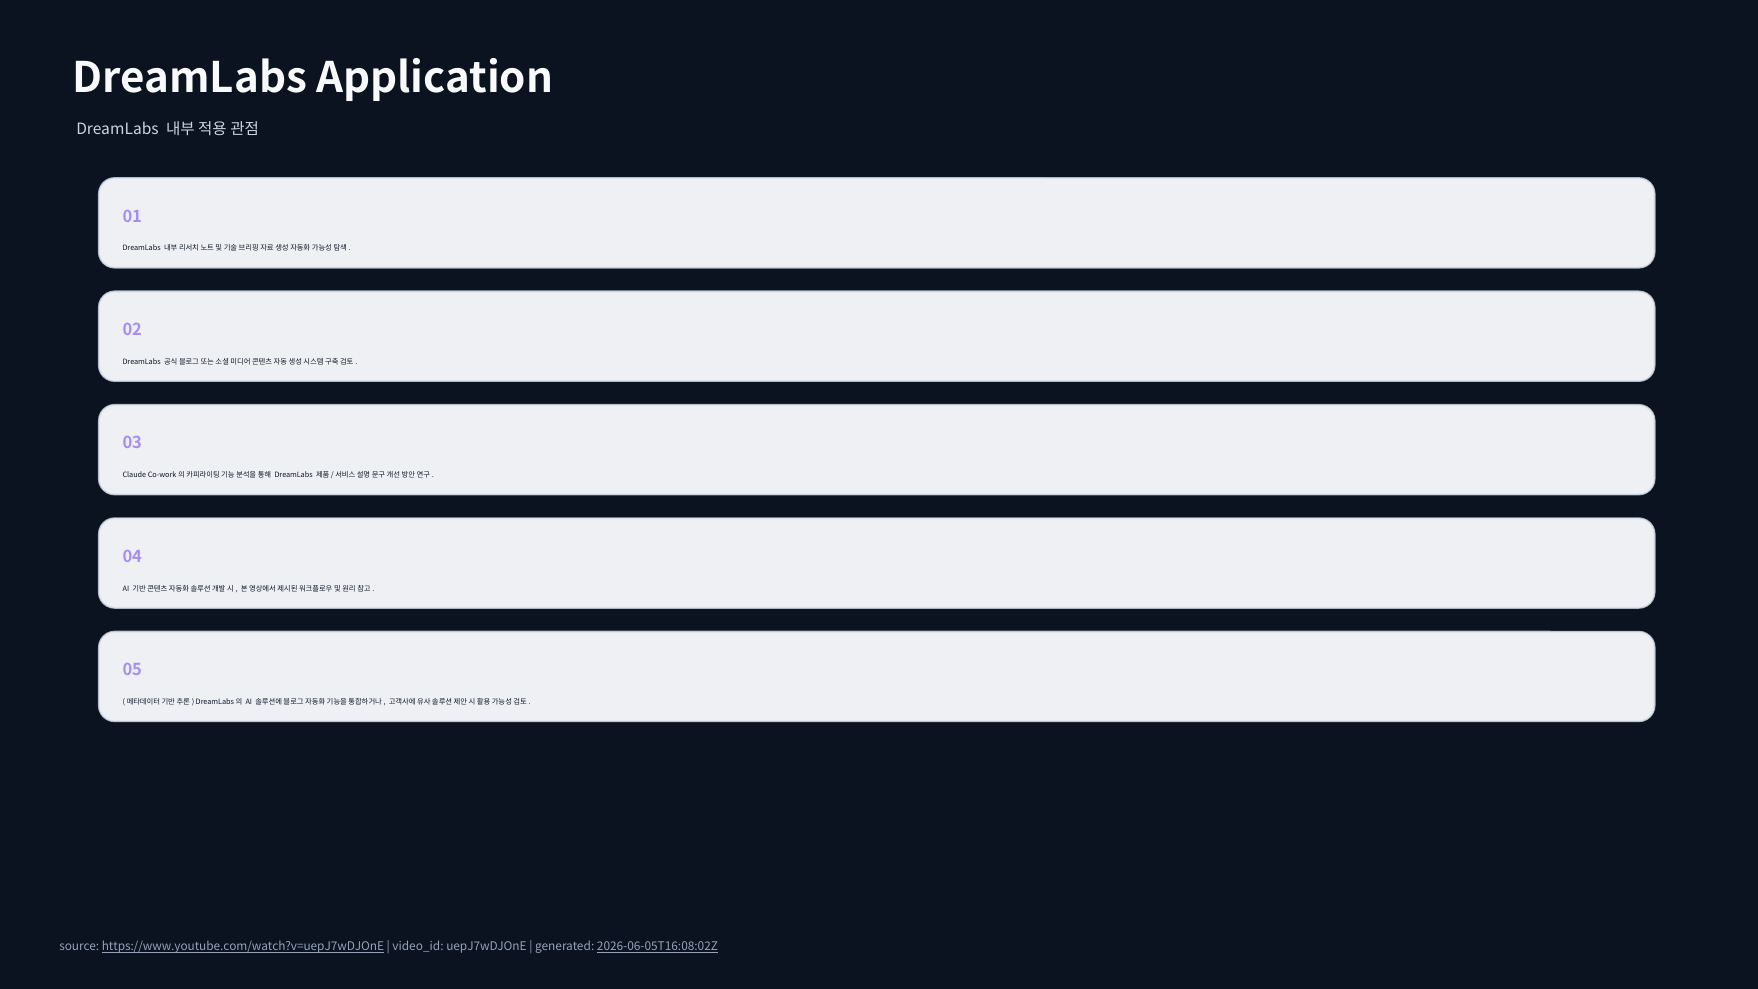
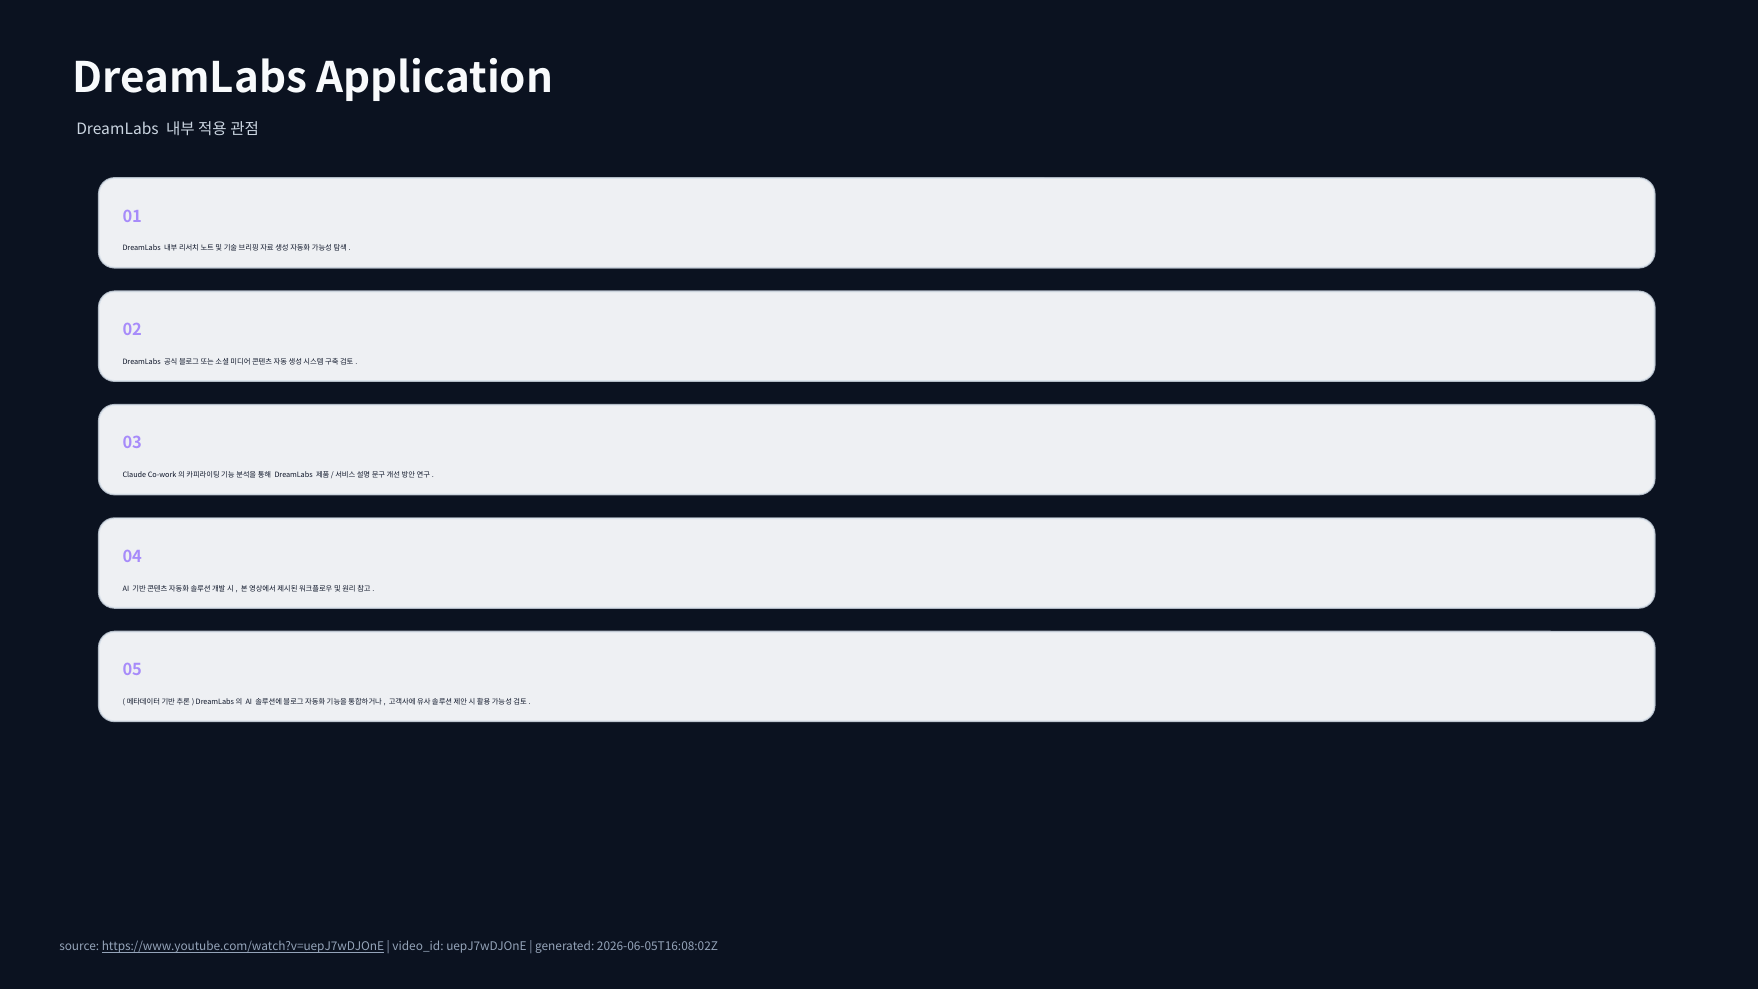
2026-06-05T16:08:02Z underline: present -> none (657, 947)
